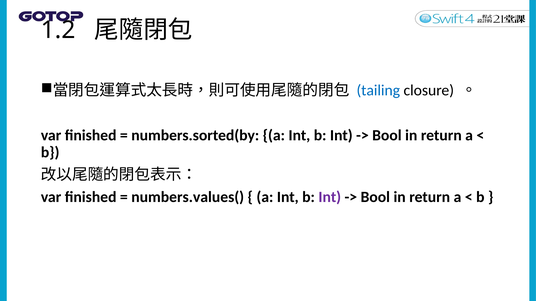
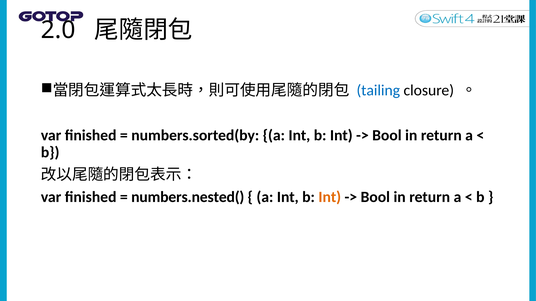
1.2: 1.2 -> 2.0 (58, 30)
numbers.values(: numbers.values( -> numbers.nested( (188, 197)
Int colour: purple -> orange (330, 197)
